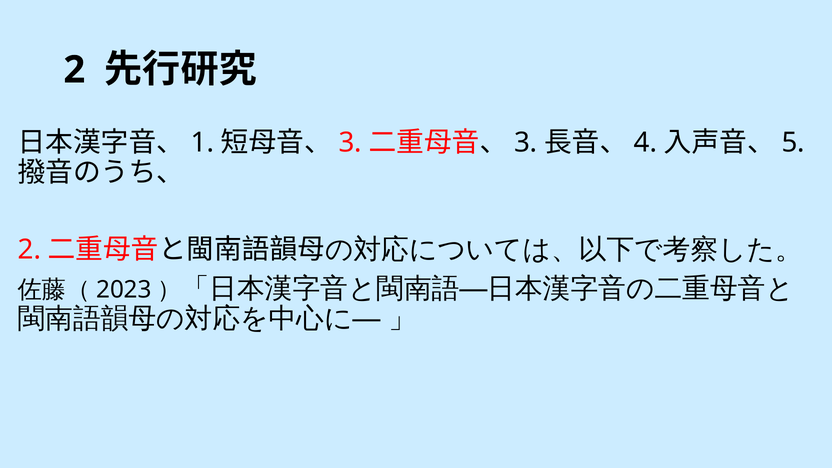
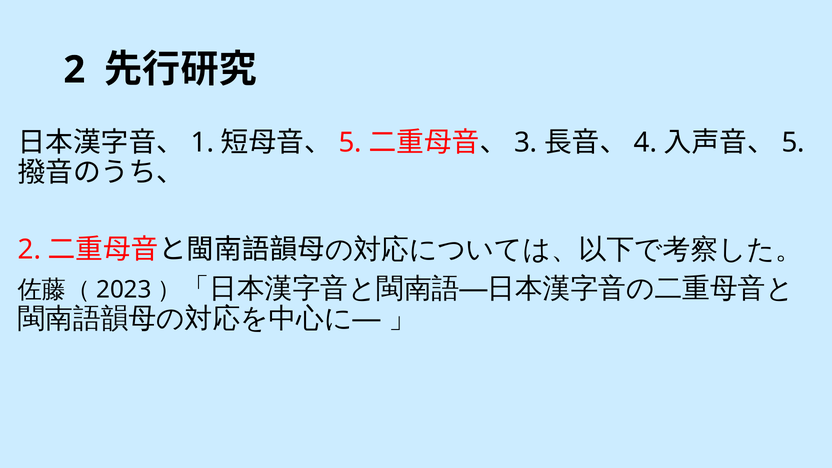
3: 3 -> 5 (350, 143)
